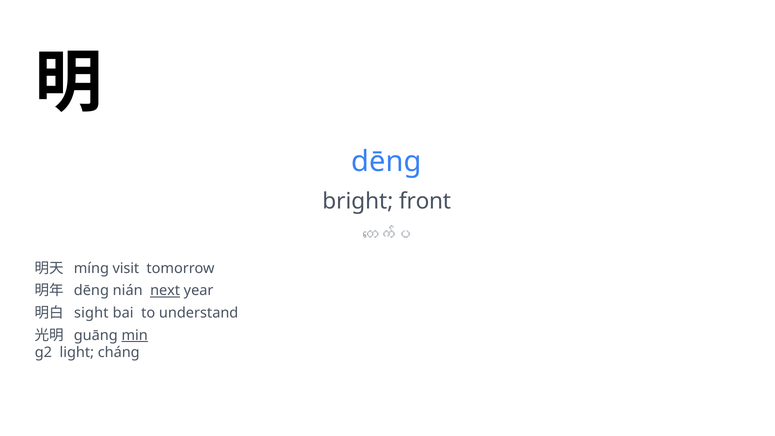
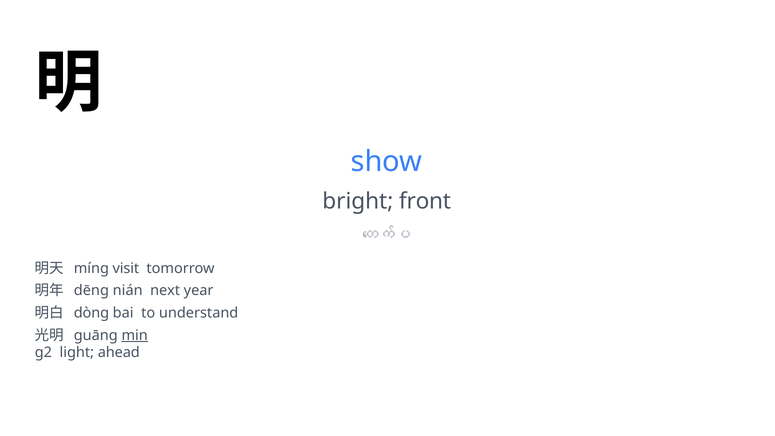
dēng: dēng -> show (387, 162)
next underline: present -> none (165, 291)
sight: sight -> dòng (91, 313)
cháng: cháng -> ahead (119, 353)
